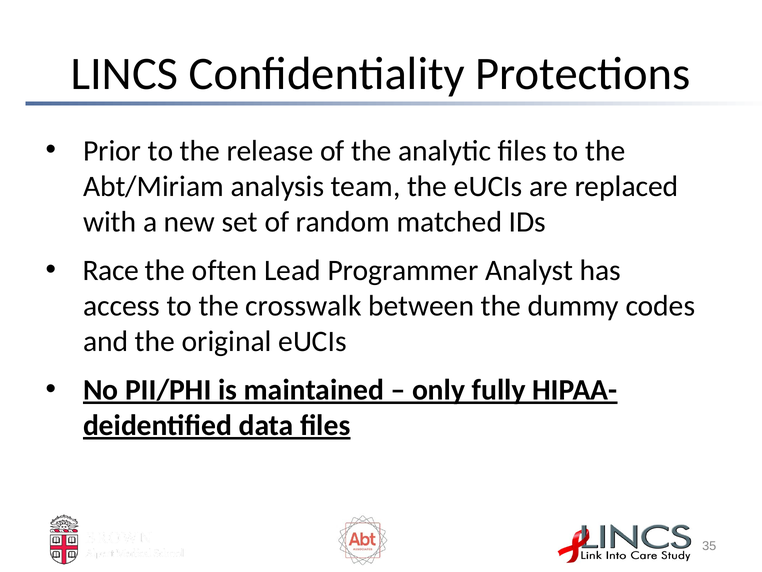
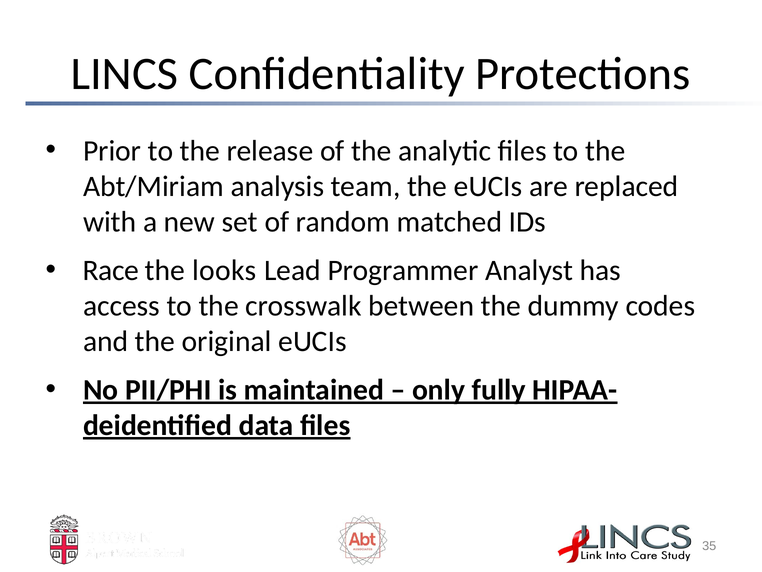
often: often -> looks (224, 270)
